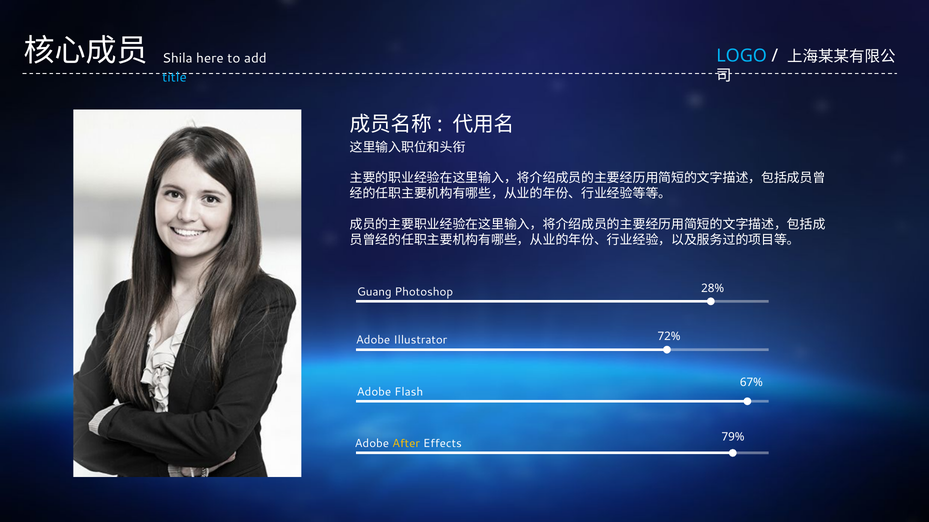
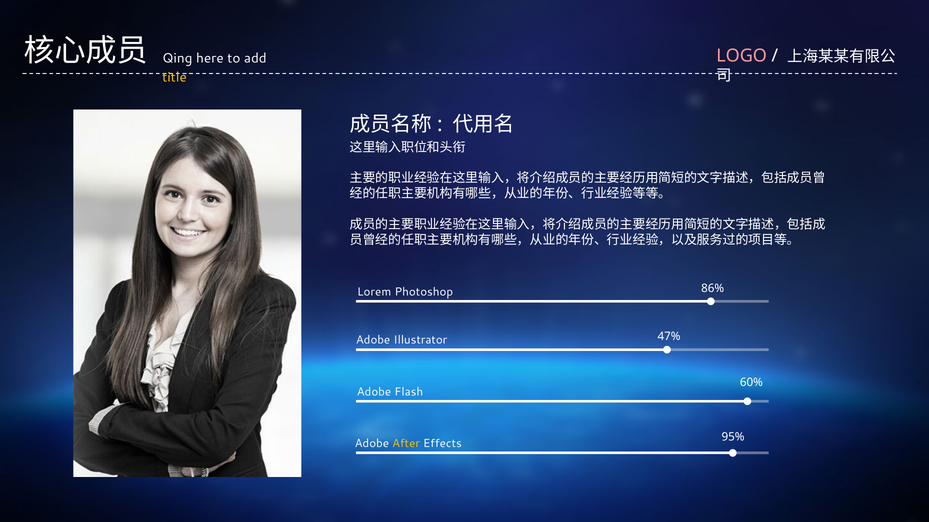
LOGO colour: light blue -> pink (742, 56)
Shila: Shila -> Qing (177, 58)
title colour: light blue -> yellow (175, 78)
Guang: Guang -> Lorem (374, 292)
28%: 28% -> 86% (713, 289)
72%: 72% -> 47% (669, 337)
67%: 67% -> 60% (751, 383)
79%: 79% -> 95% (733, 438)
